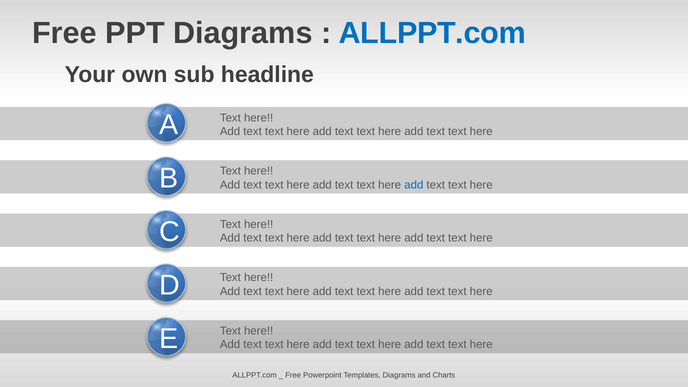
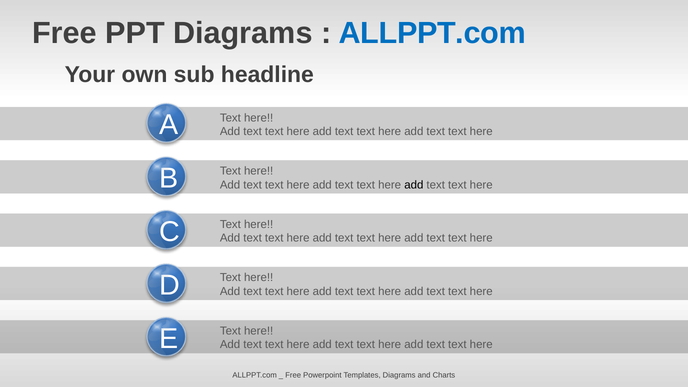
add colour: blue -> black (414, 185)
